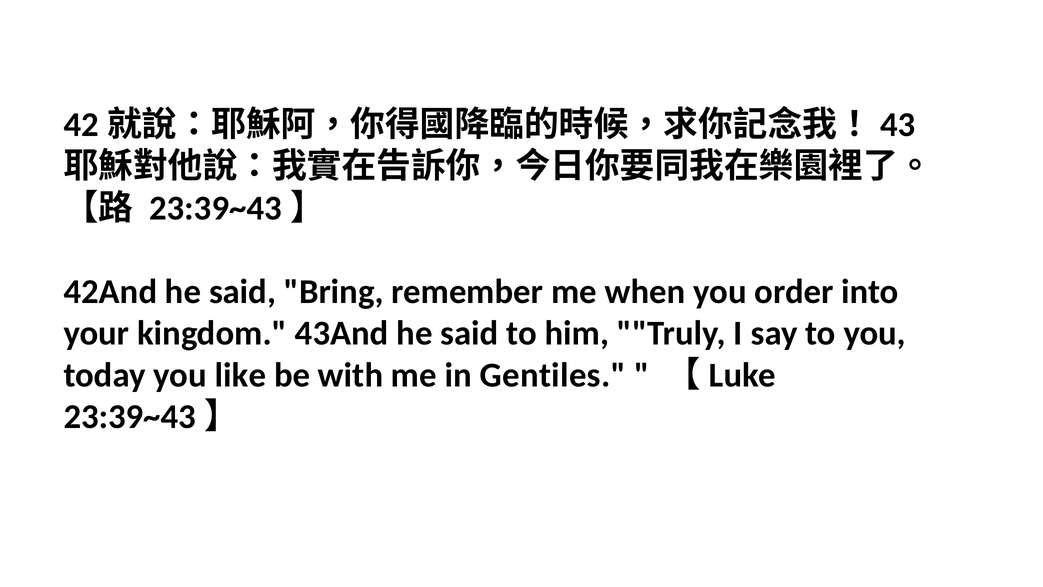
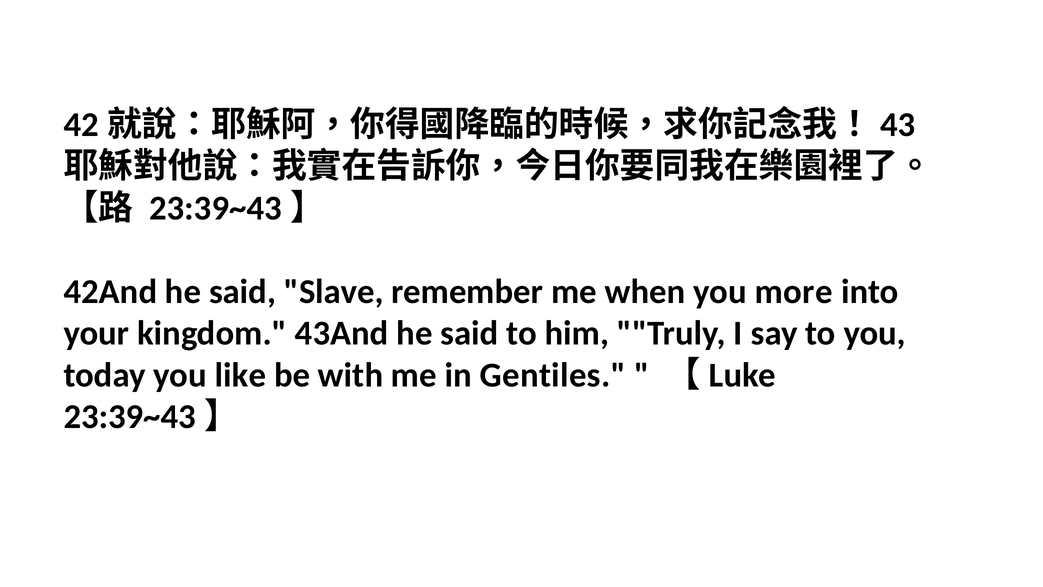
Bring: Bring -> Slave (334, 291)
order: order -> more (794, 291)
